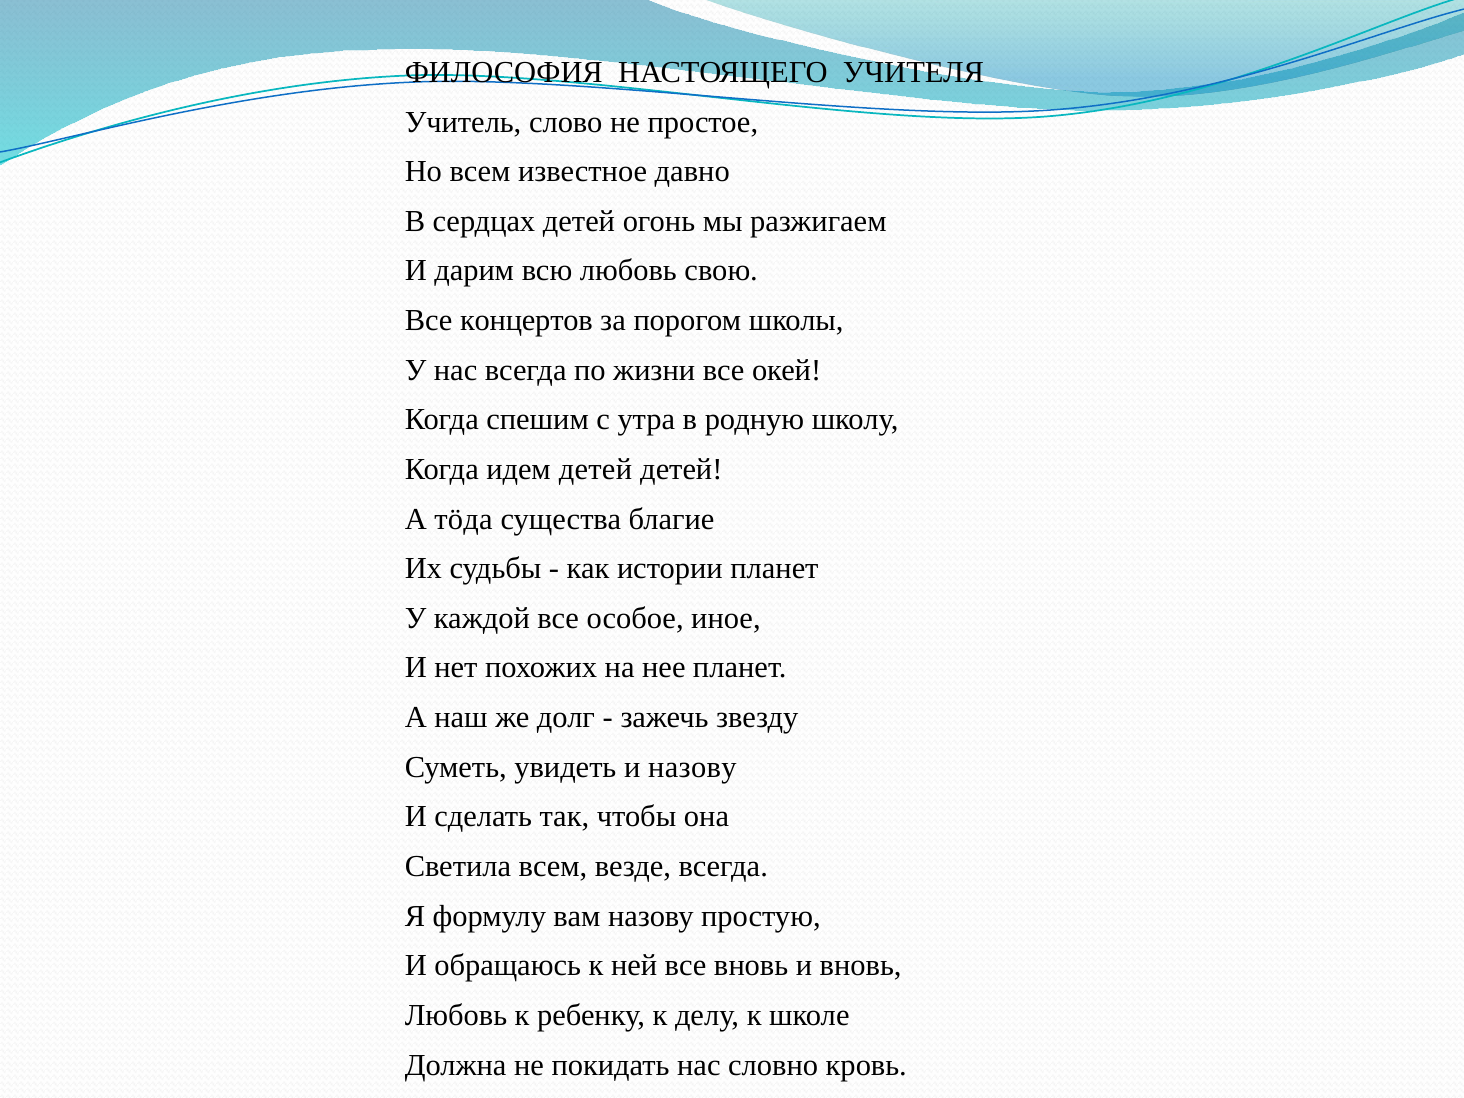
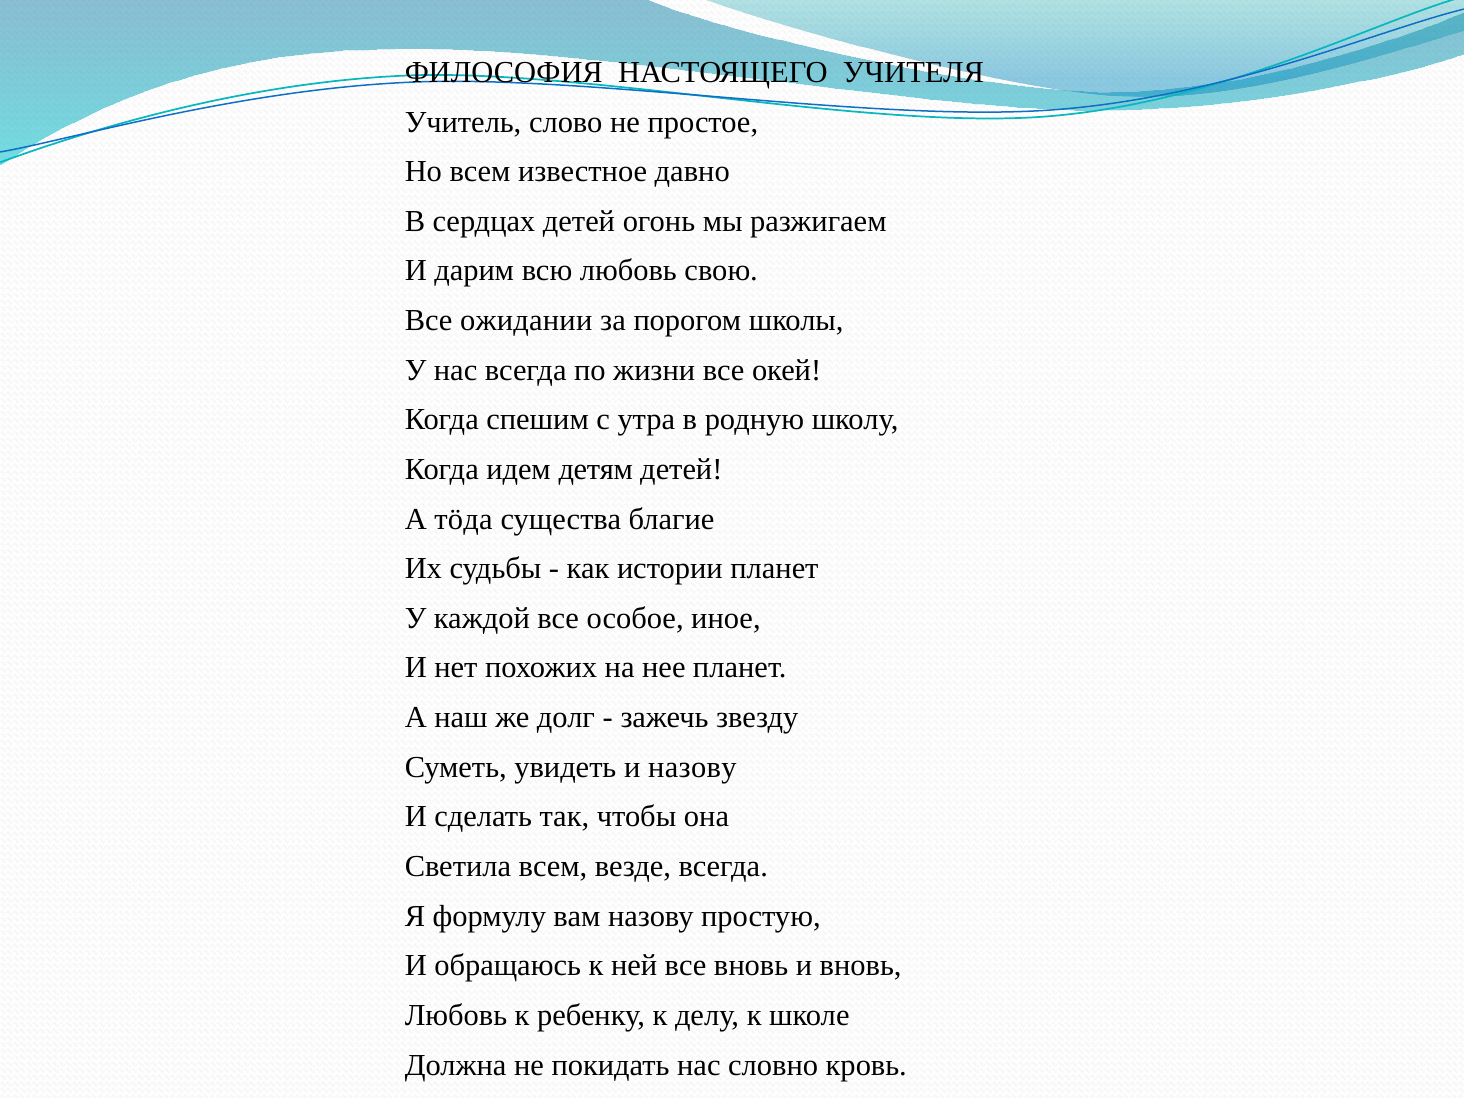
концертов: концертов -> ожидании (526, 321)
идем детей: детей -> детям (596, 469)
